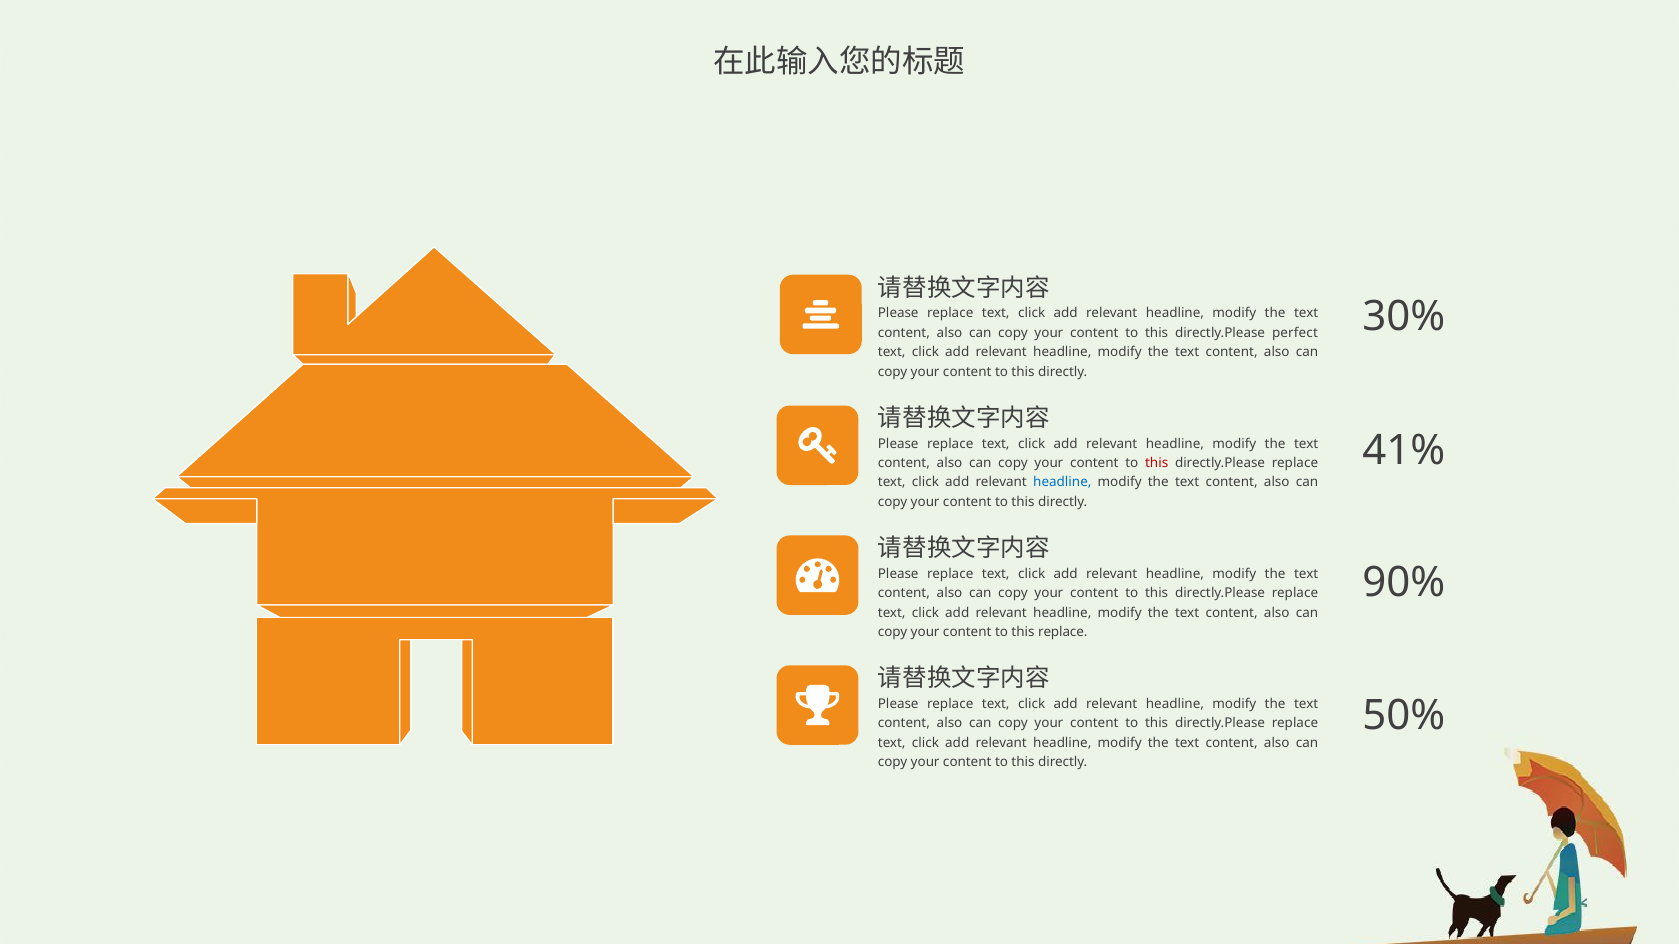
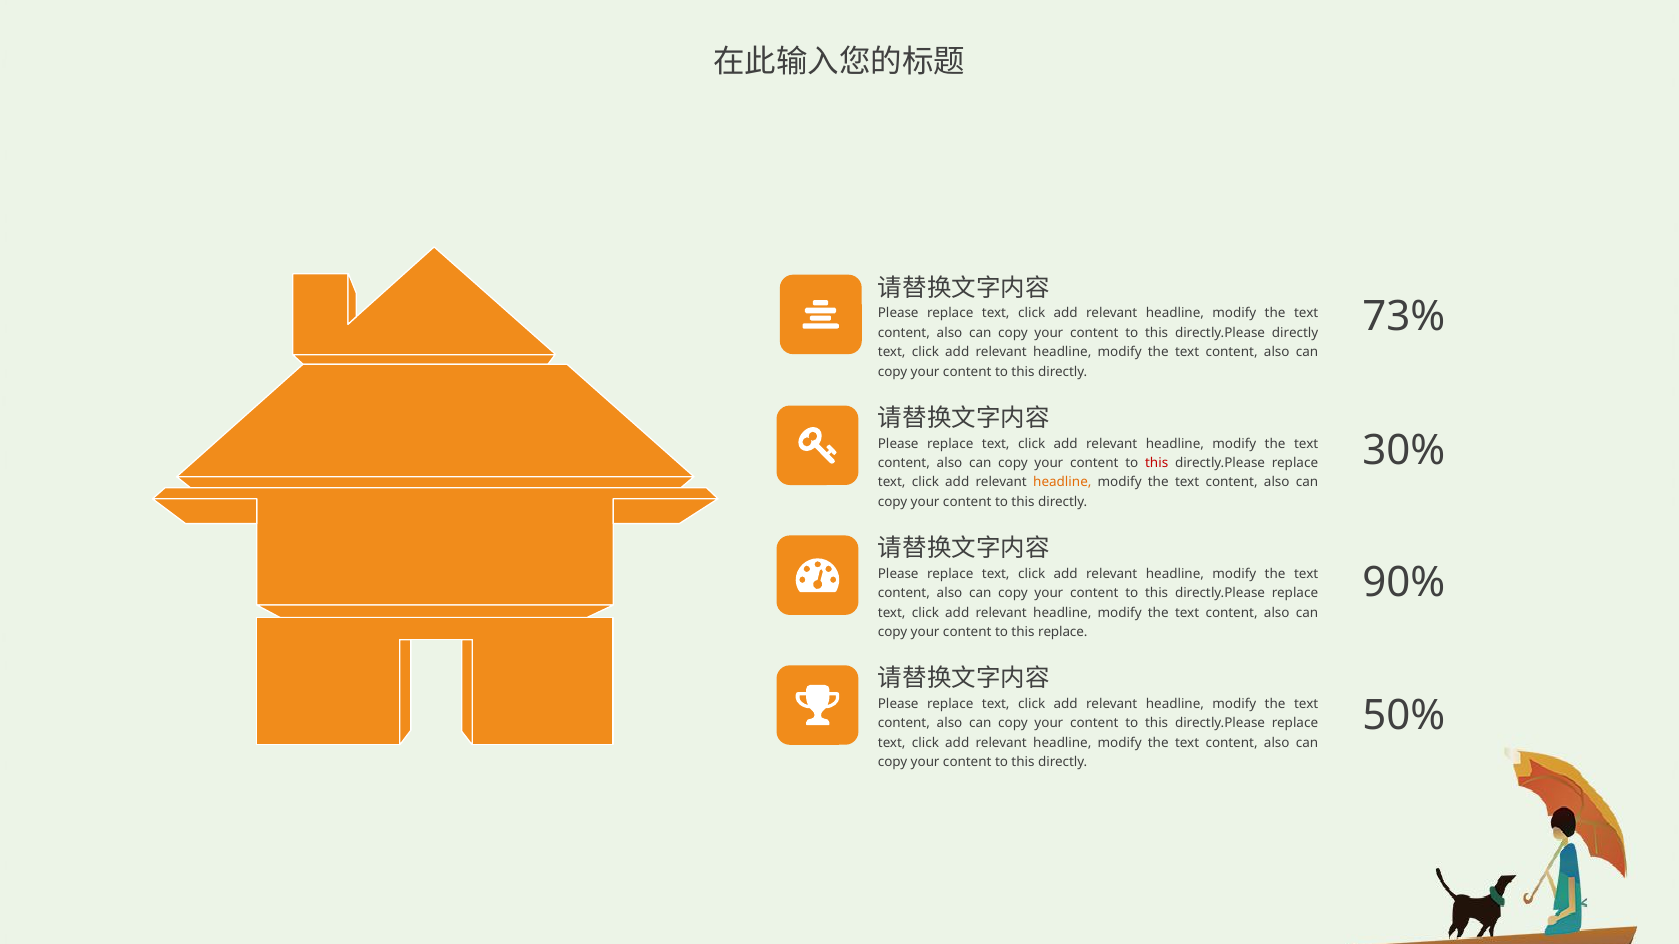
30%: 30% -> 73% (1404, 317)
directly.Please perfect: perfect -> directly (1295, 333)
41%: 41% -> 30% (1404, 451)
headline colour: blue -> orange (1062, 483)
